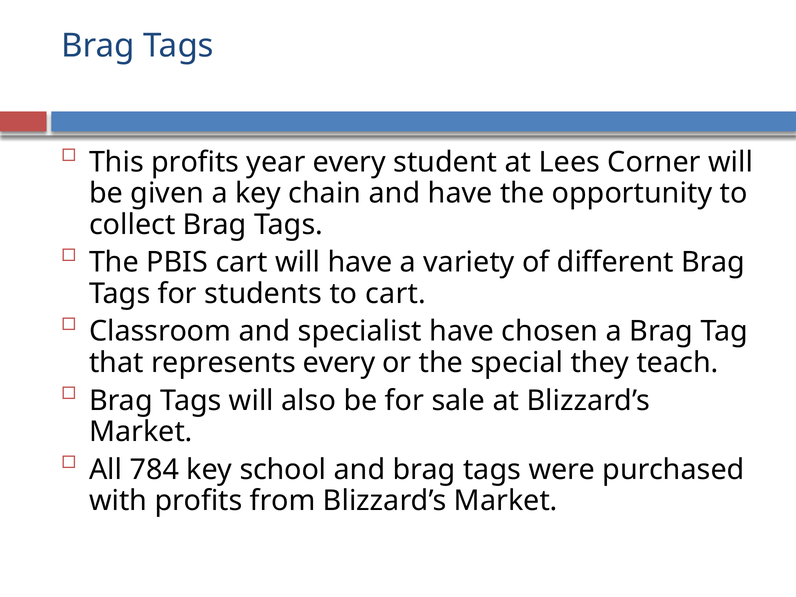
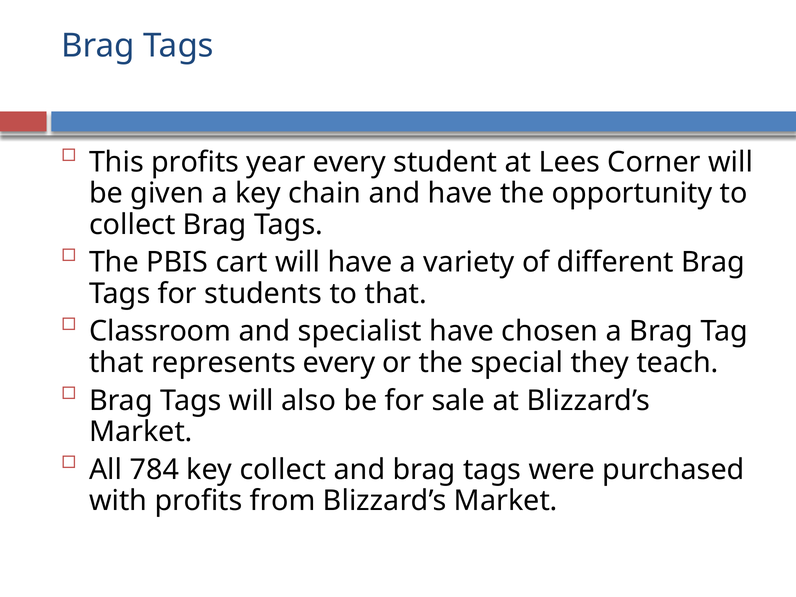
to cart: cart -> that (396, 294)
key school: school -> collect (283, 470)
